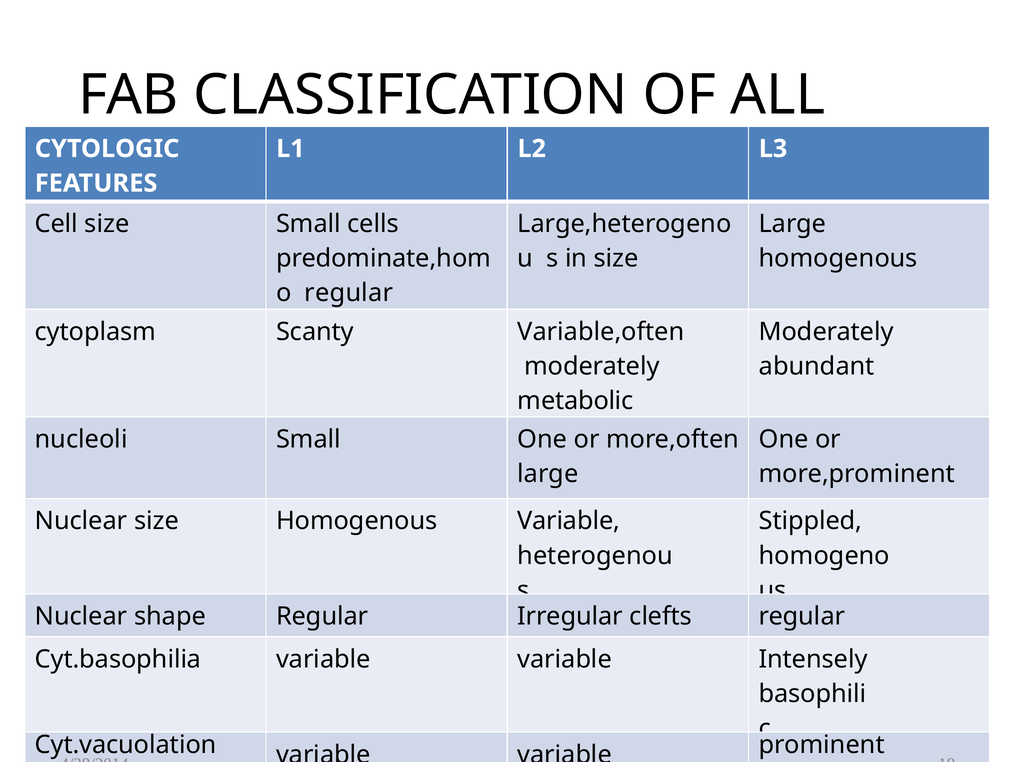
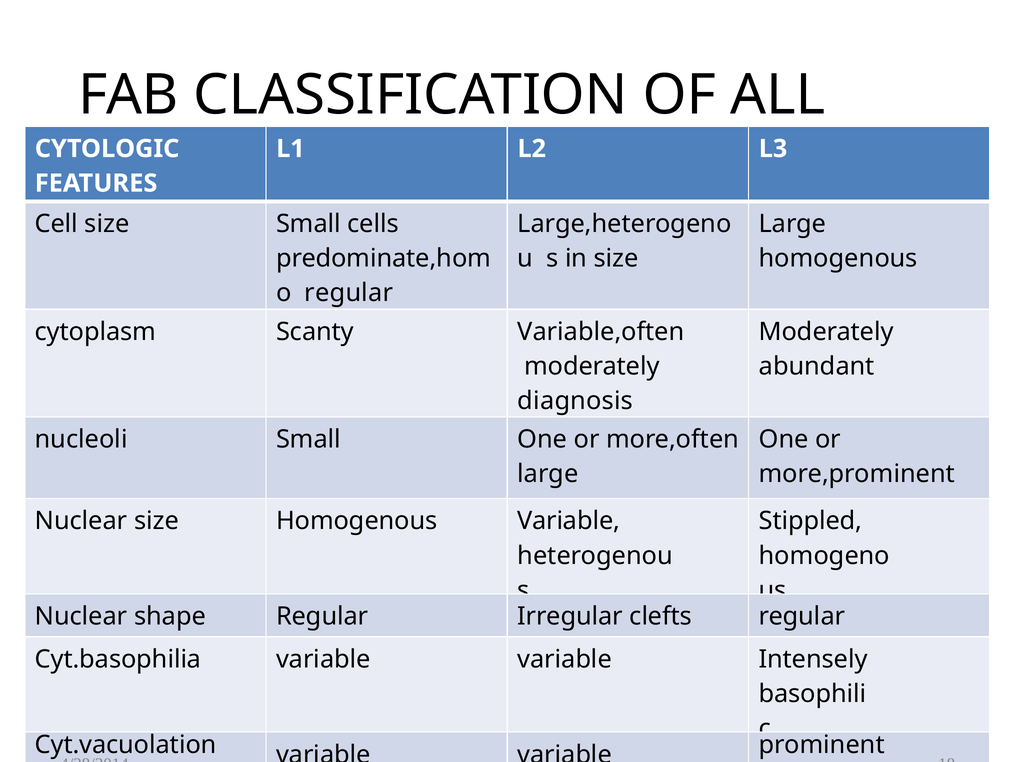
metabolic: metabolic -> diagnosis (575, 401)
